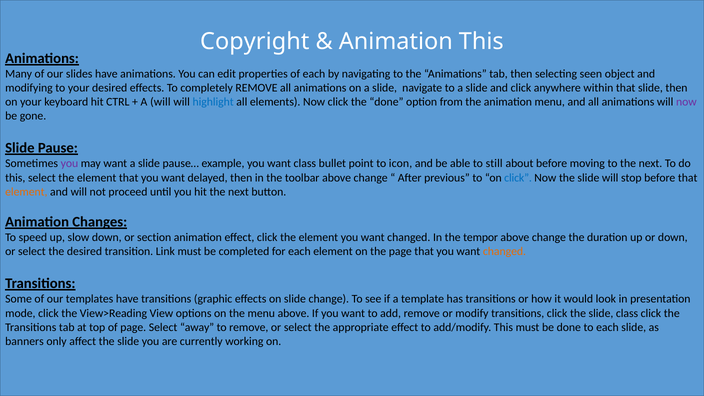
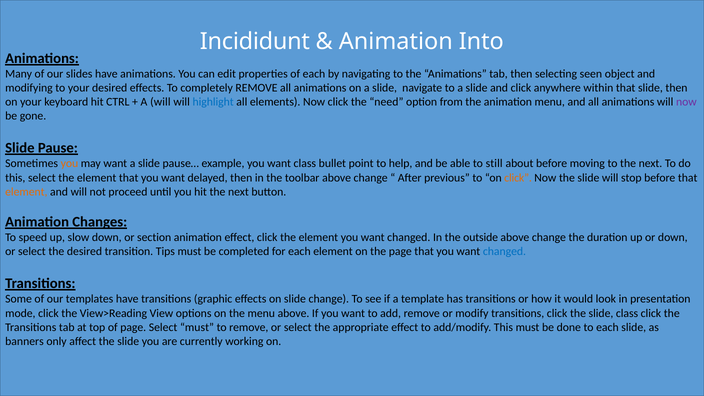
Copyright: Copyright -> Incididunt (255, 42)
Animation This: This -> Into (481, 42)
the done: done -> need (386, 102)
you colour: purple -> orange (69, 164)
icon: icon -> help (401, 164)
click colour: blue -> orange (518, 178)
tempor: tempor -> outside (481, 238)
Link: Link -> Tips (165, 252)
changed colour: orange -> blue (504, 252)
Select away: away -> must (197, 327)
